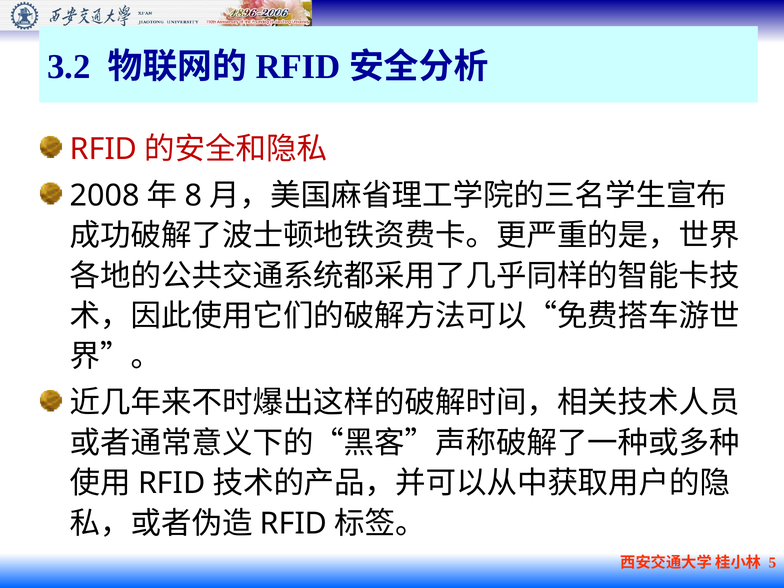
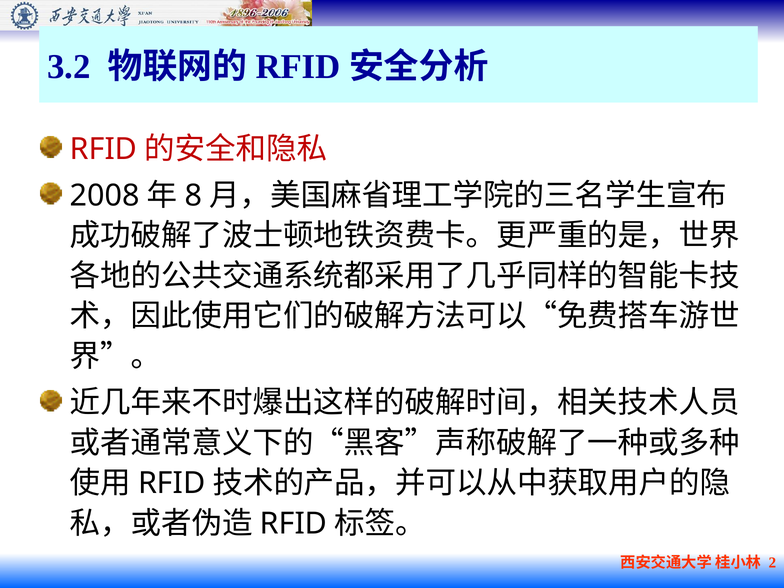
5: 5 -> 2 (772, 563)
